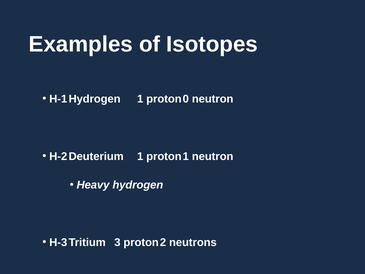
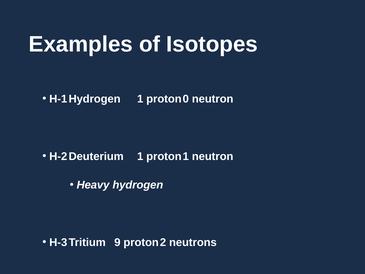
3: 3 -> 9 (117, 242)
